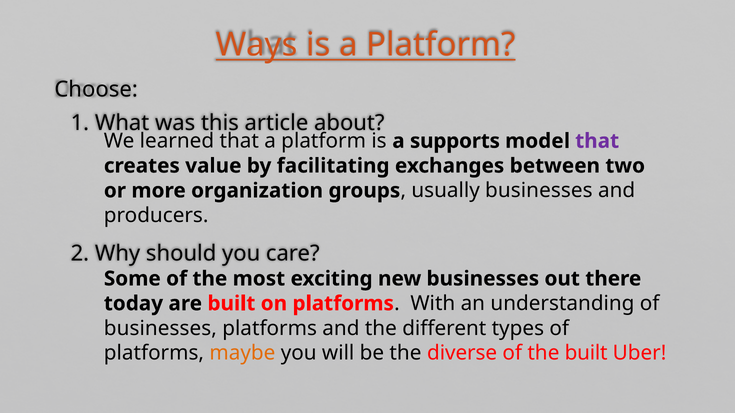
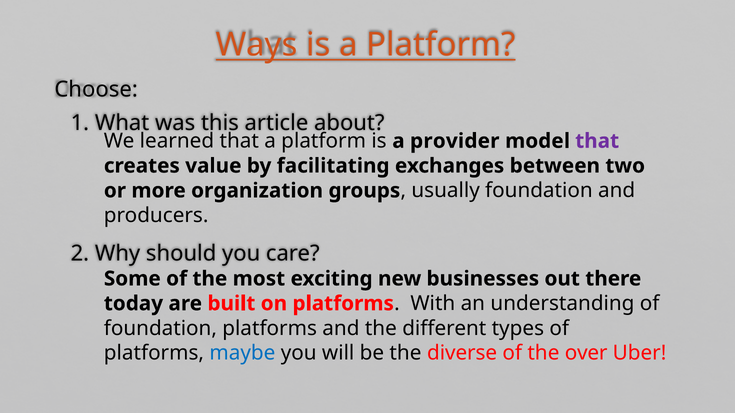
supports: supports -> provider (455, 141)
usually businesses: businesses -> foundation (539, 191)
businesses: businesses -> foundation (160, 329)
maybe colour: orange -> blue (242, 353)
the built: built -> over (586, 353)
